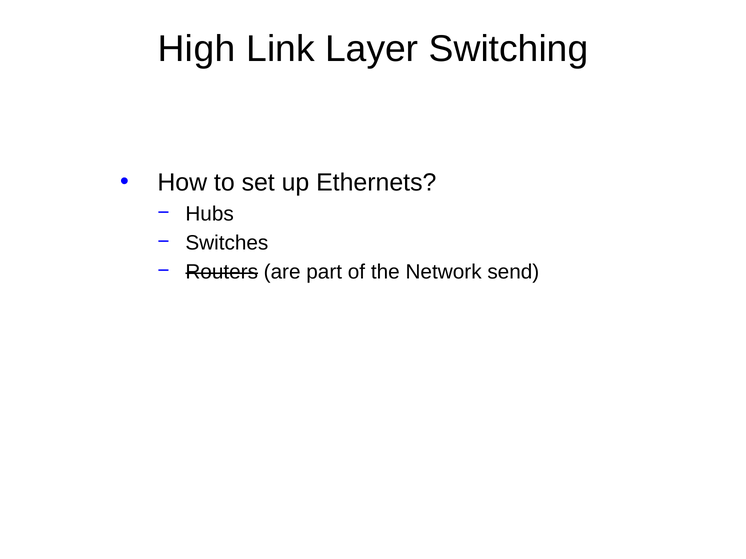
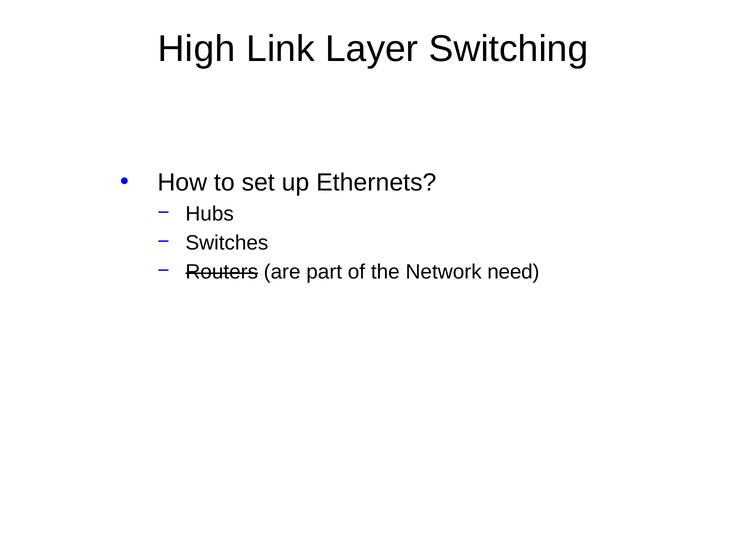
send: send -> need (513, 272)
